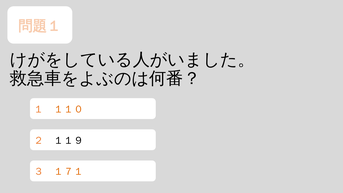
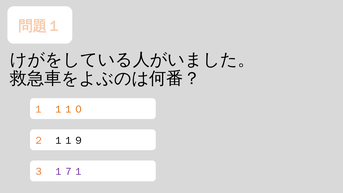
１７１ colour: orange -> purple (69, 172)
